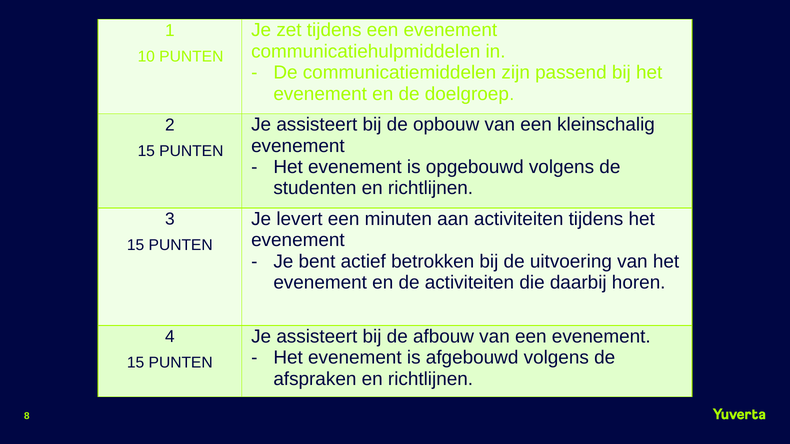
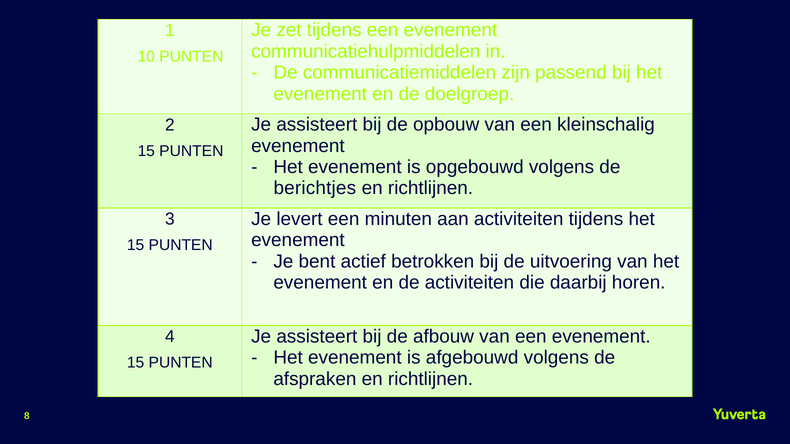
studenten: studenten -> berichtjes (315, 188)
